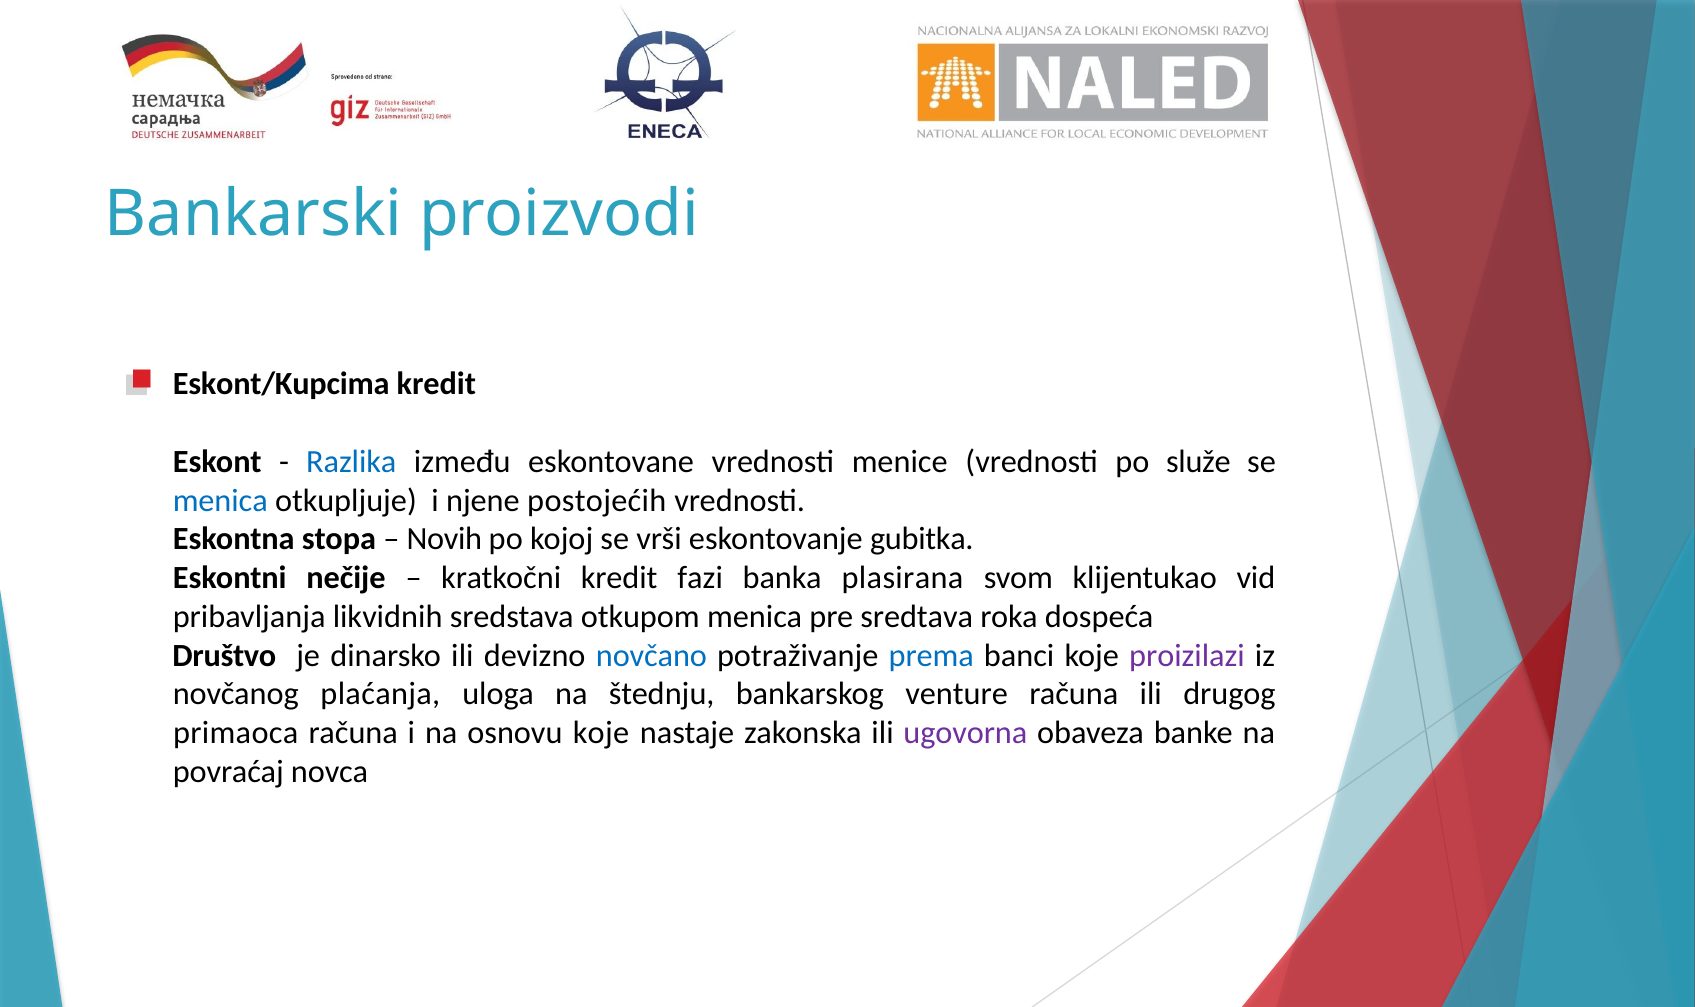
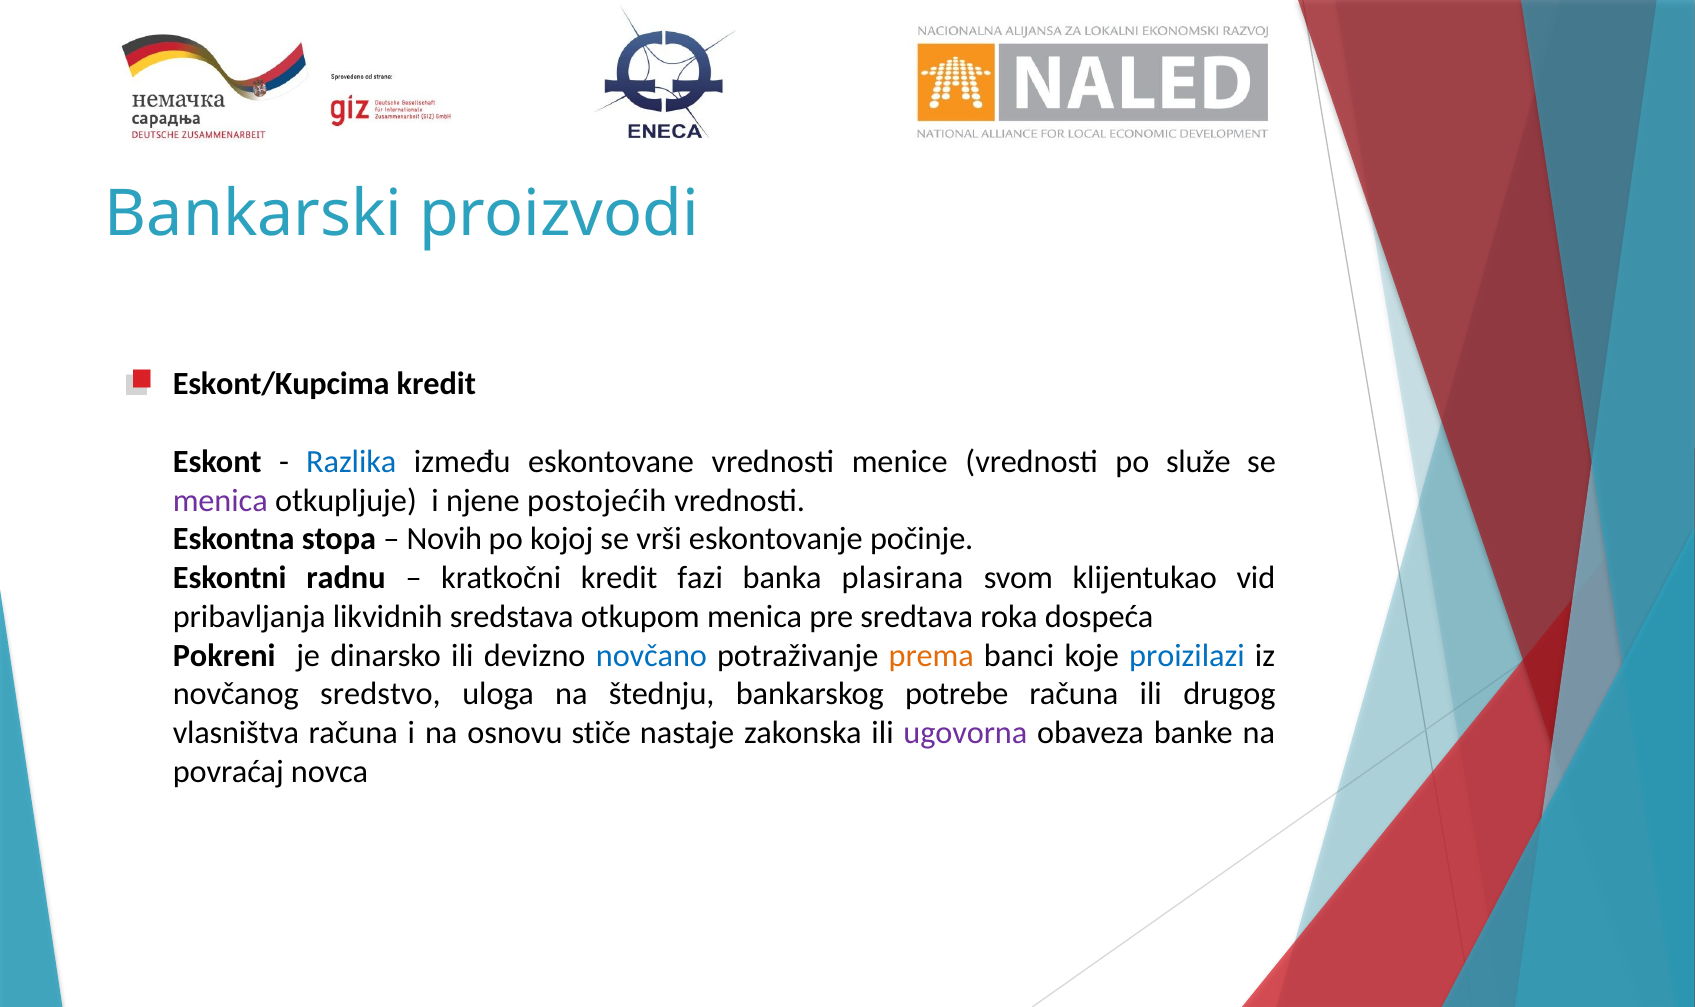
menica colour: blue -> purple (220, 501)
gubitka: gubitka -> počinje (922, 539)
nečije: nečije -> radnu (346, 578)
Društvo: Društvo -> Pokreni (224, 656)
prema colour: blue -> orange (931, 656)
proizilazi colour: purple -> blue (1187, 656)
plaćanja: plaćanja -> sredstvo (380, 694)
venture: venture -> potrebe (957, 694)
primaoca: primaoca -> vlasništva (236, 733)
osnovu koje: koje -> stiče (601, 733)
